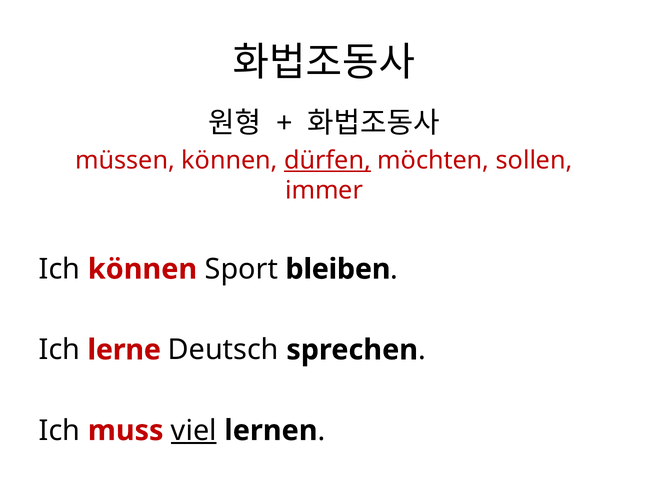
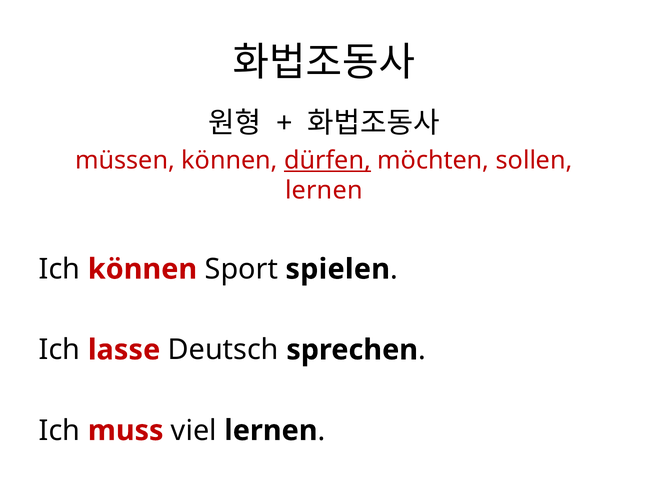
immer: immer -> lernen (324, 190)
bleiben: bleiben -> spielen (338, 269)
lerne: lerne -> lasse (124, 350)
viel underline: present -> none (194, 431)
